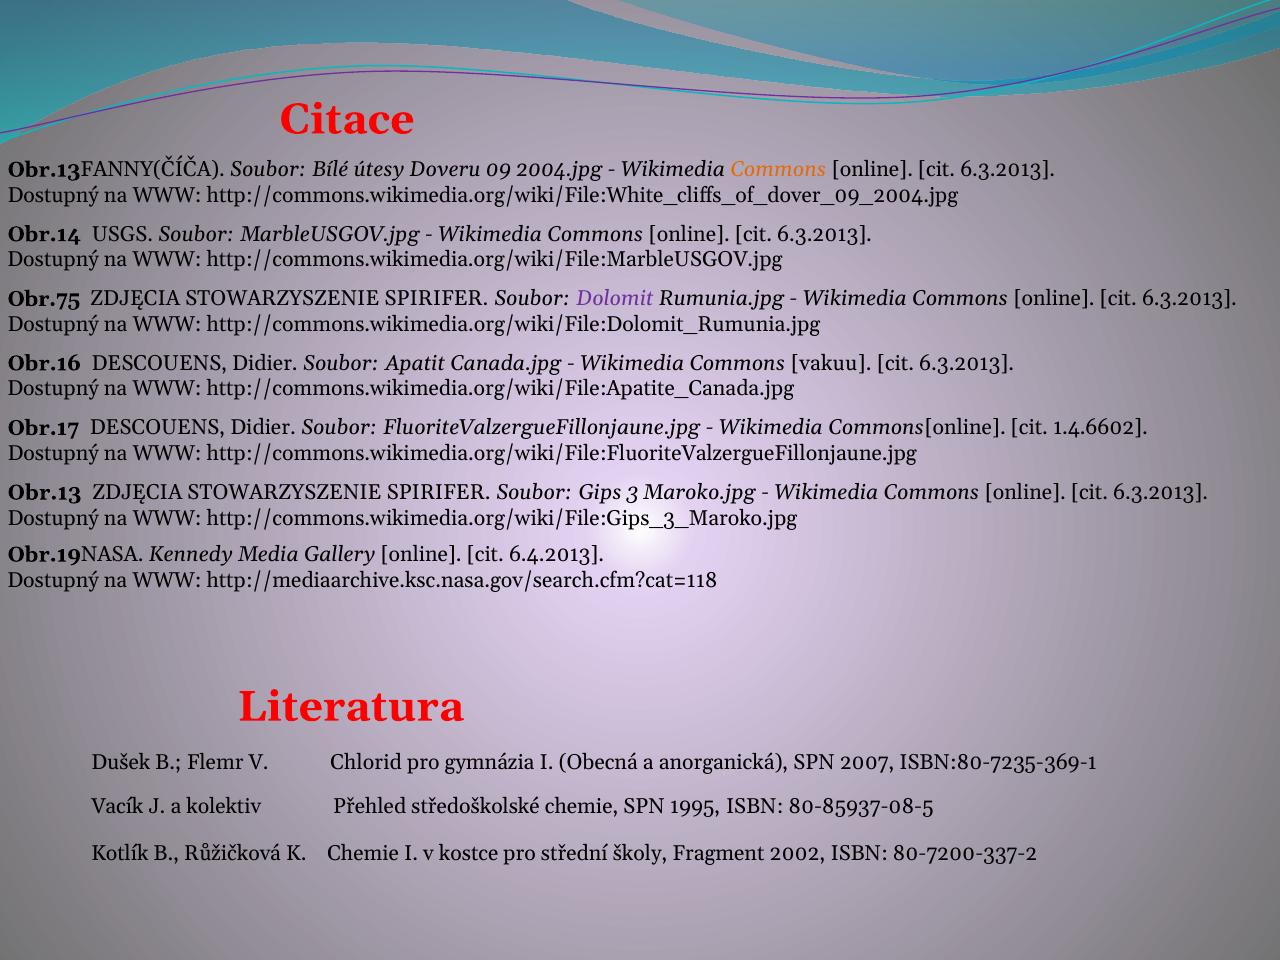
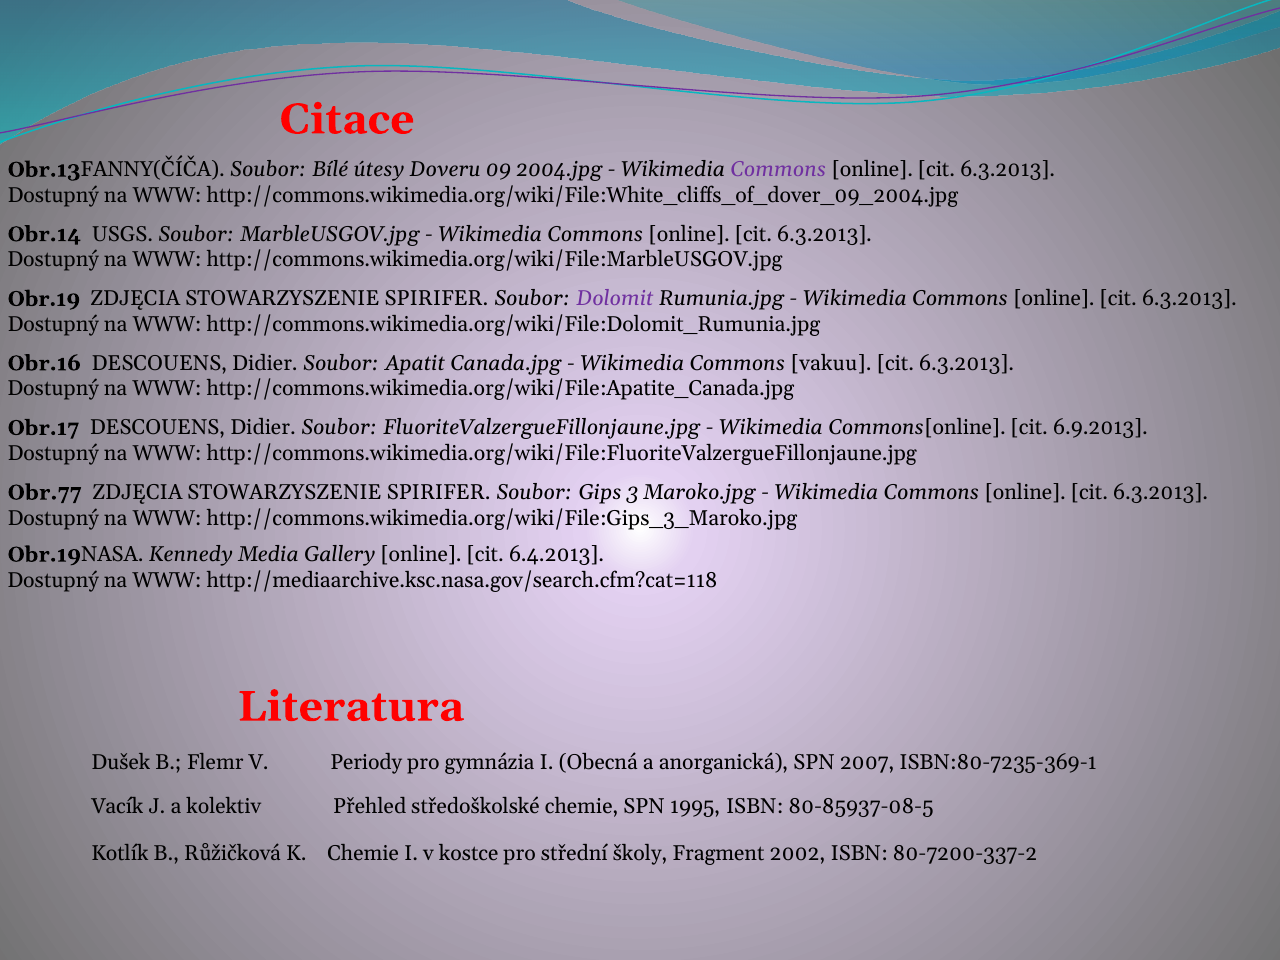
Commons colour: orange -> purple (778, 170)
Obr.75: Obr.75 -> Obr.19 (44, 299)
1.4.6602: 1.4.6602 -> 6.9.2013 (1100, 428)
Obr.13: Obr.13 -> Obr.77 (44, 492)
Chlorid: Chlorid -> Periody (366, 763)
